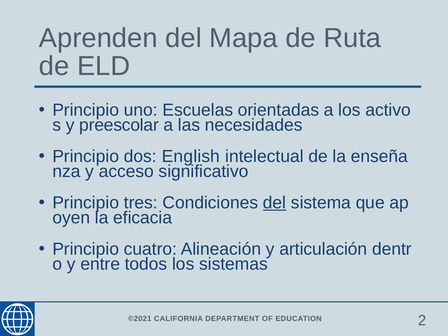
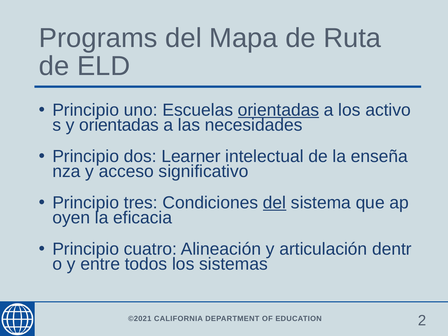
Aprenden: Aprenden -> Programs (98, 38)
orientadas underline: none -> present (278, 110)
y preescolar: preescolar -> orientadas (119, 125)
English: English -> Learner (191, 156)
